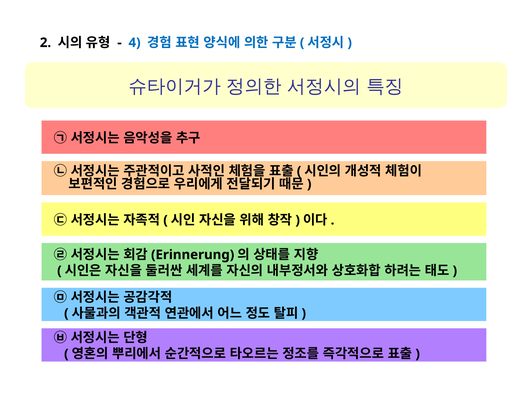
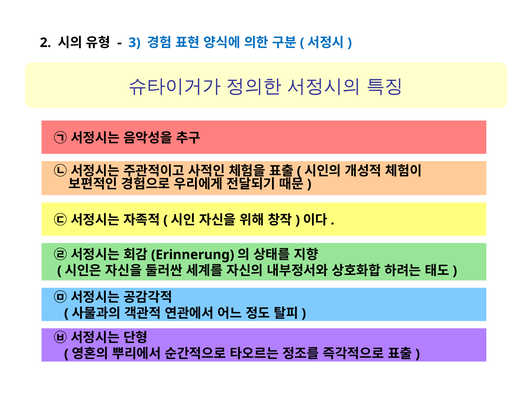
4: 4 -> 3 (135, 43)
